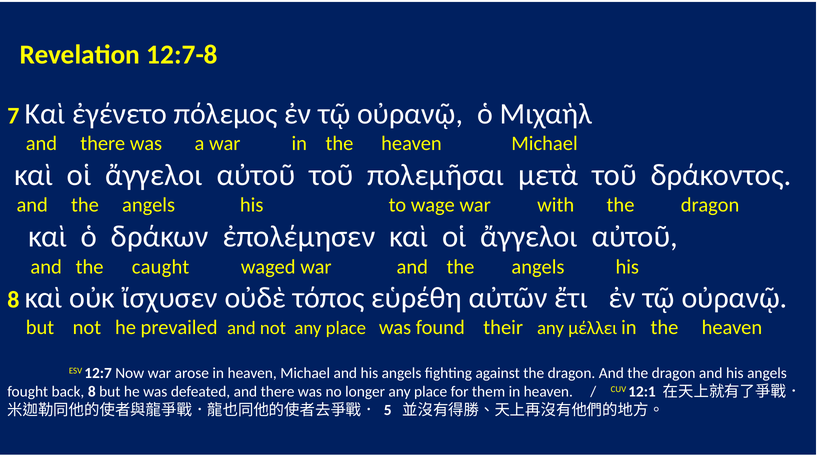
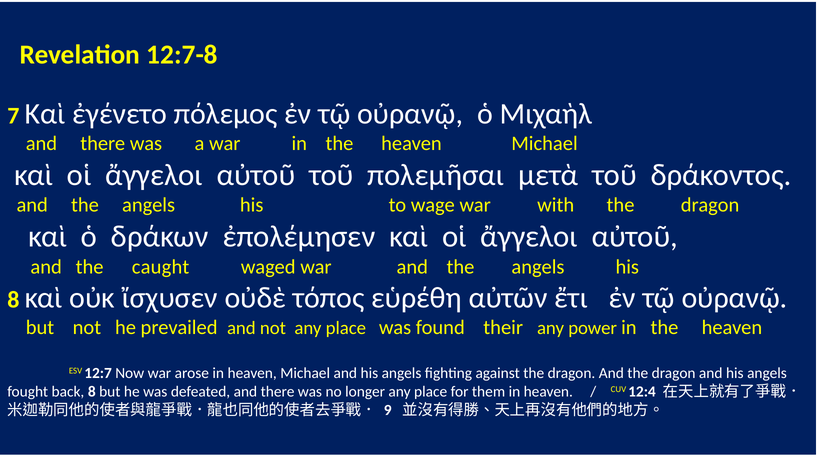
μέλλει: μέλλει -> power (593, 328)
12:1: 12:1 -> 12:4 (642, 392)
5: 5 -> 9 (388, 410)
